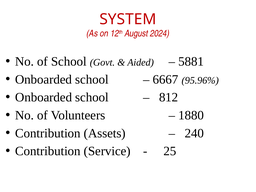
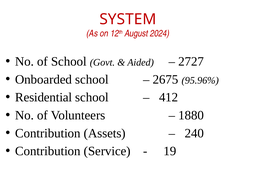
5881: 5881 -> 2727 (191, 62)
6667: 6667 -> 2675 (166, 79)
Onboarded: Onboarded -> Residential (44, 97)
812: 812 -> 412 (169, 97)
25: 25 -> 19 (170, 151)
